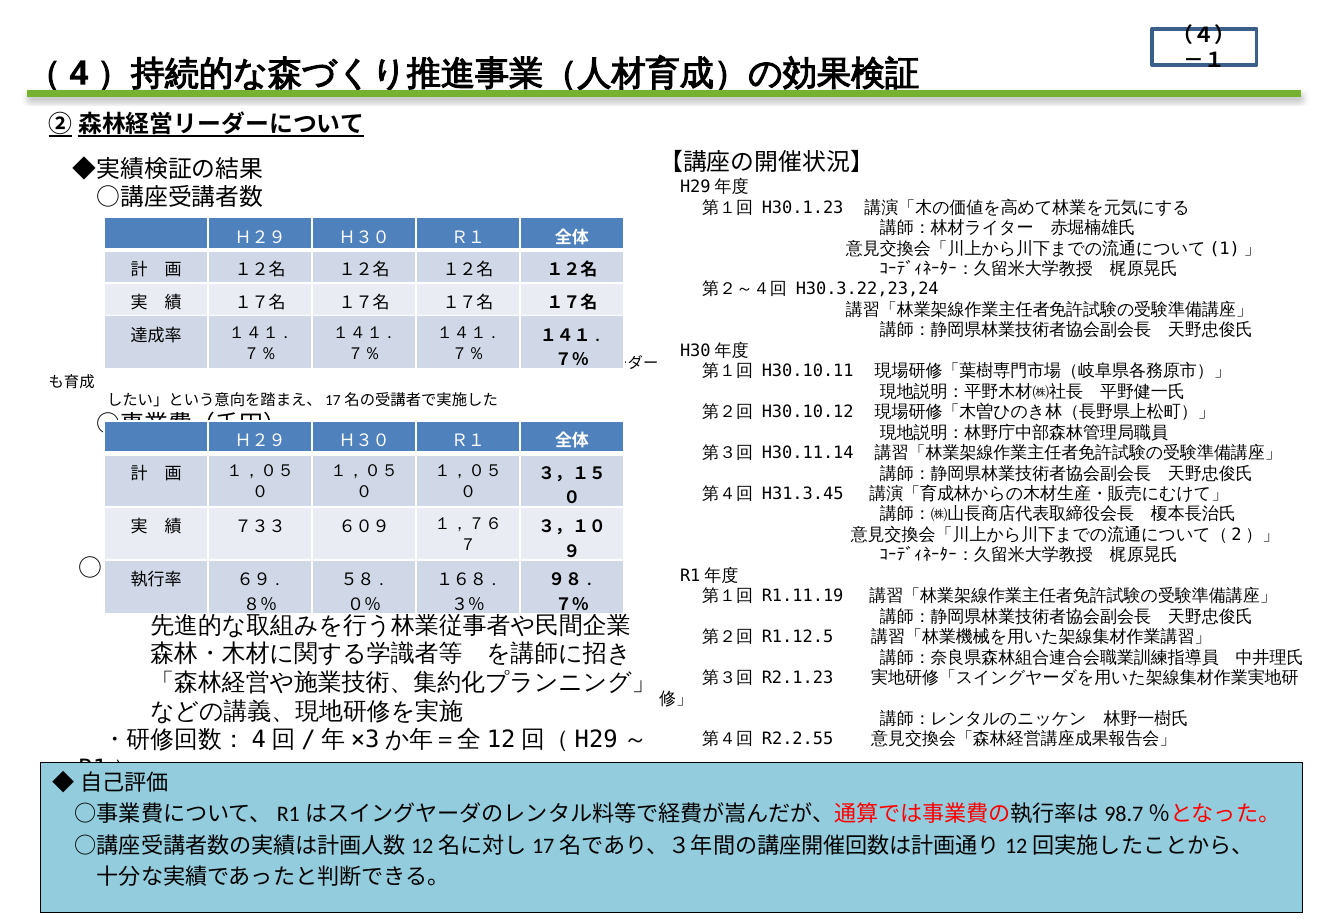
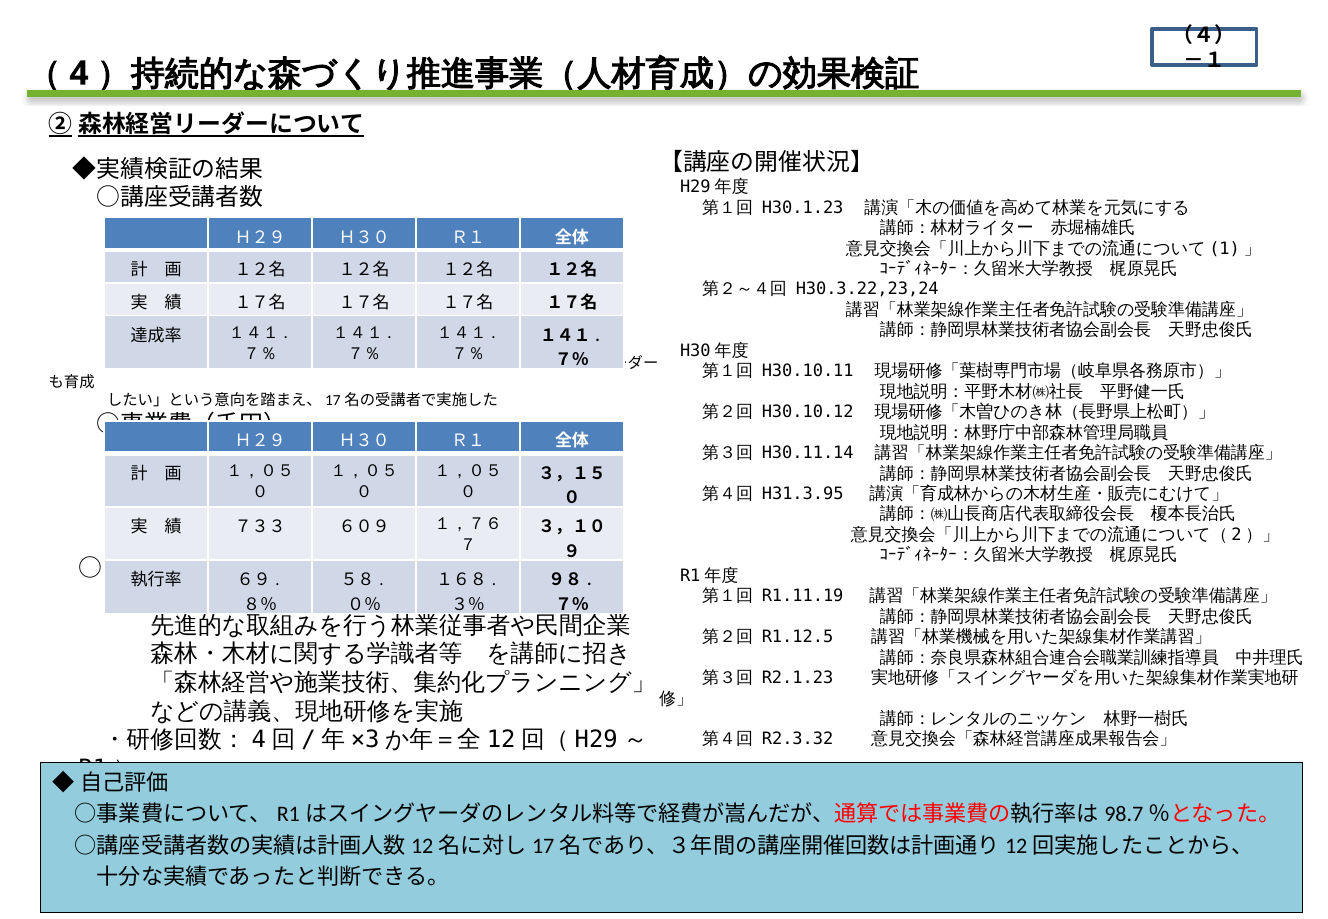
H31.3.45: H31.3.45 -> H31.3.95 (803, 494)
R2.2.55: R2.2.55 -> R2.3.32 (798, 740)
